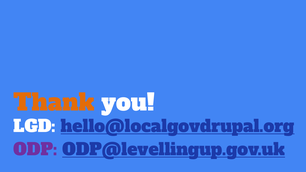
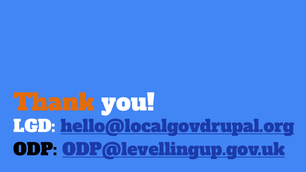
ODP colour: purple -> black (35, 150)
